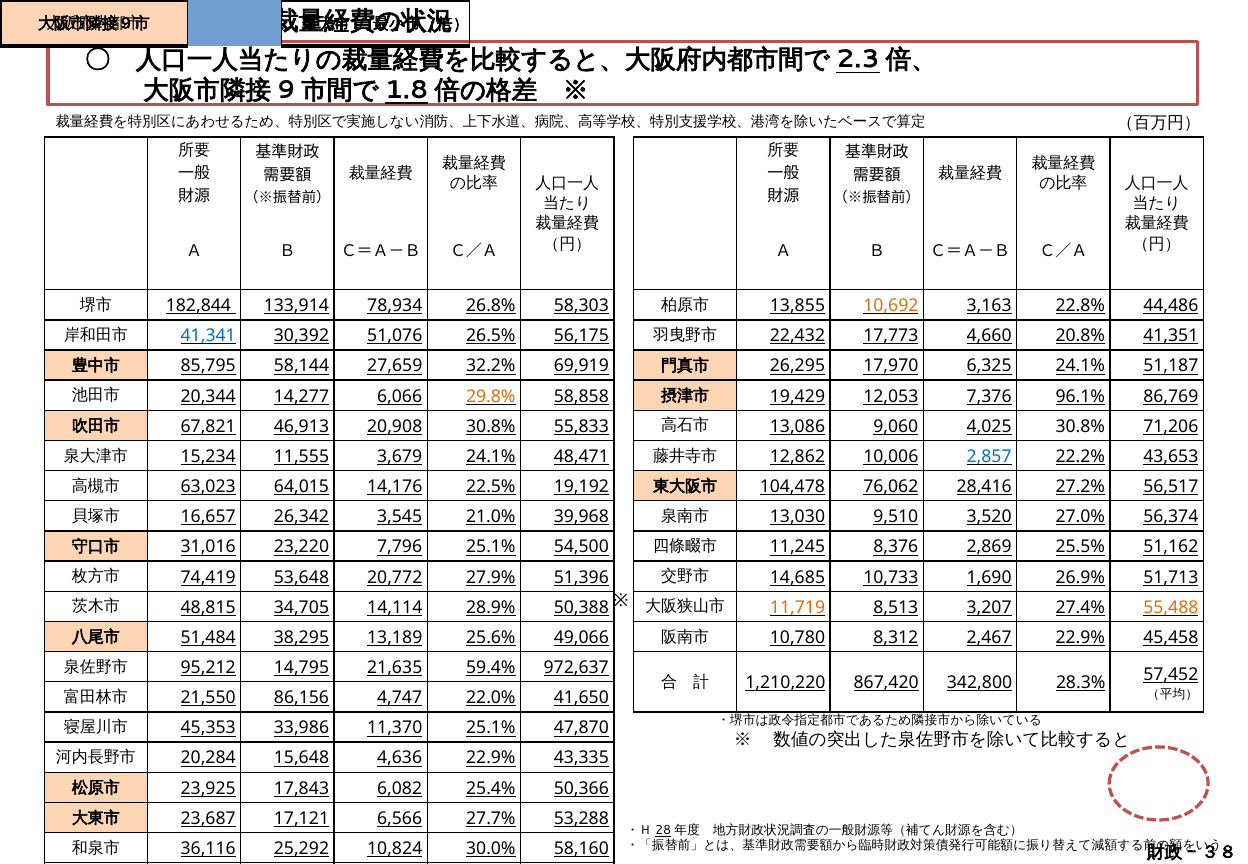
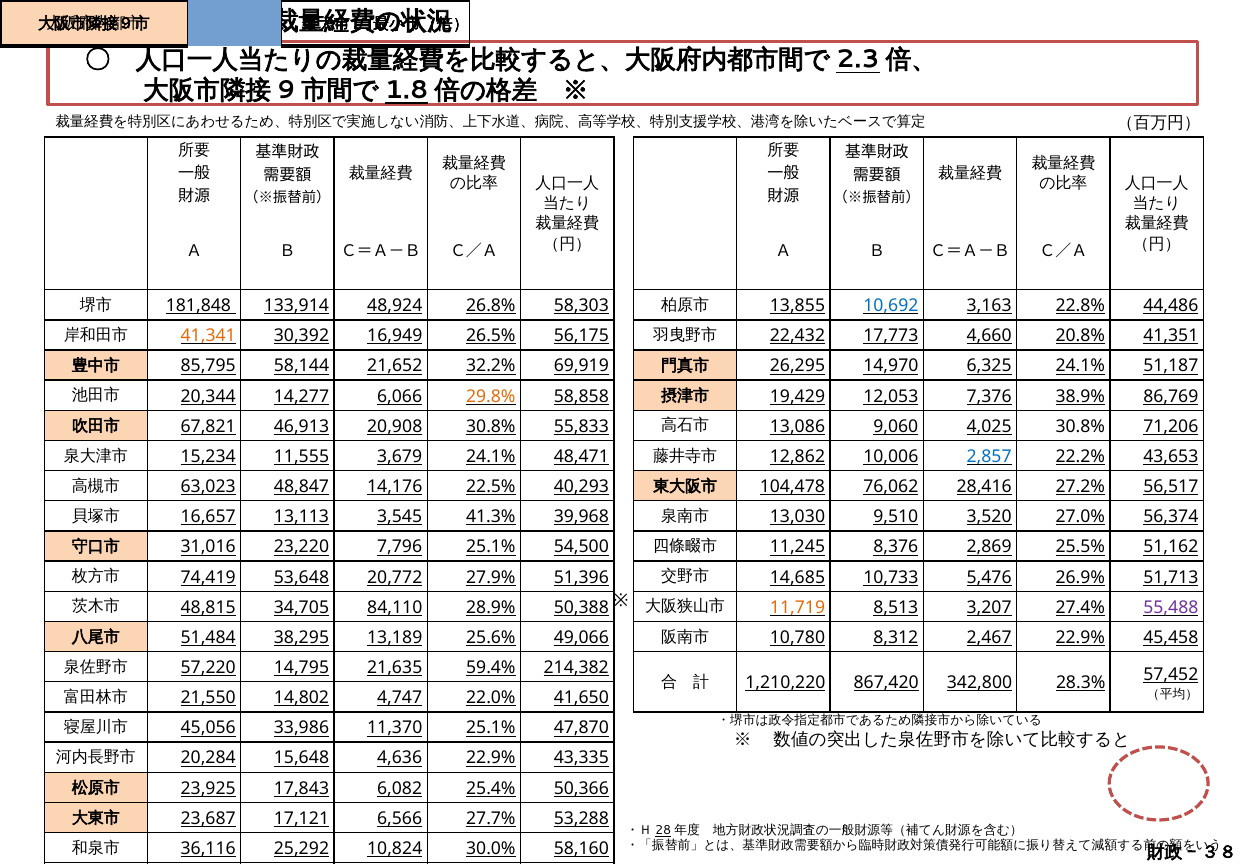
182,844: 182,844 -> 181,848 (198, 306)
78,934: 78,934 -> 48,924 (395, 306)
10,692 colour: orange -> blue (891, 306)
41,341 colour: blue -> orange (208, 336)
51,076: 51,076 -> 16,949 (395, 336)
27,659: 27,659 -> 21,652 (395, 366)
17,970: 17,970 -> 14,970 (891, 366)
96.1%: 96.1% -> 38.9% (1080, 396)
64,015: 64,015 -> 48,847 (301, 487)
19,192: 19,192 -> 40,293 (581, 487)
26,342: 26,342 -> 13,113 (301, 517)
21.0%: 21.0% -> 41.3% (491, 517)
1,690: 1,690 -> 5,476 (989, 577)
14,114: 14,114 -> 84,110 (395, 607)
55,488 colour: orange -> purple (1171, 607)
95,212: 95,212 -> 57,220 (208, 668)
972,637: 972,637 -> 214,382 (576, 668)
86,156: 86,156 -> 14,802 (301, 698)
45,353: 45,353 -> 45,056 (208, 728)
